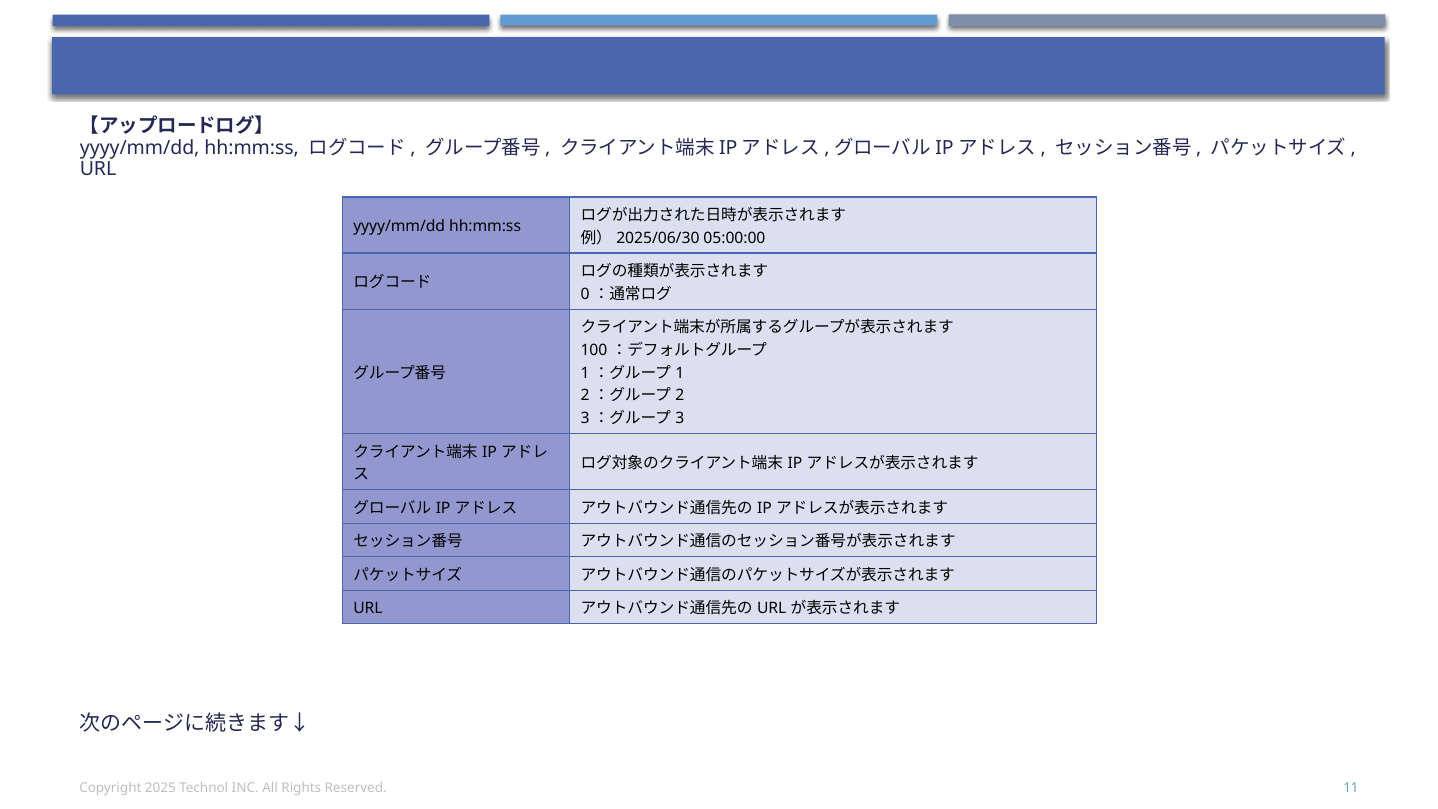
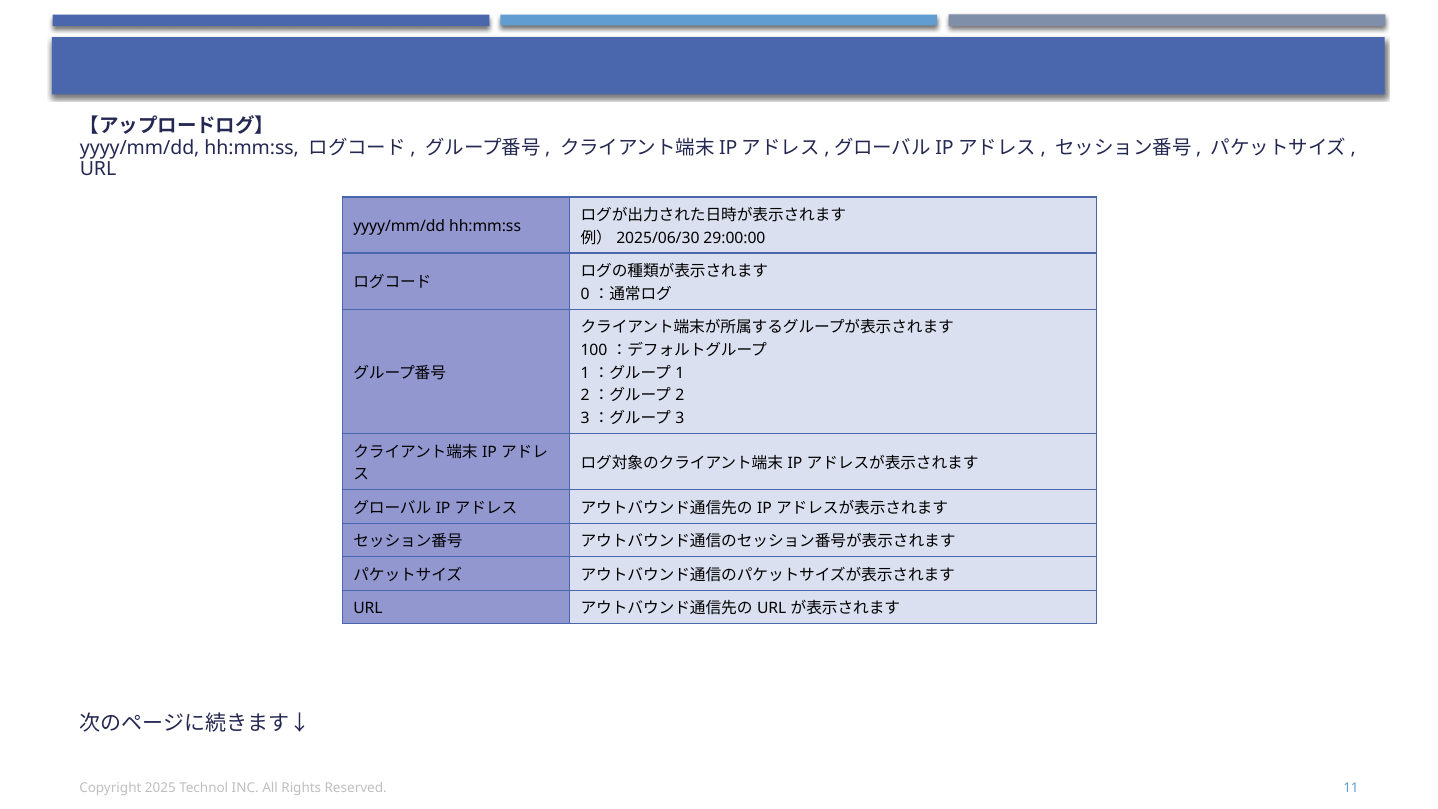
05:00:00: 05:00:00 -> 29:00:00 (734, 238)
